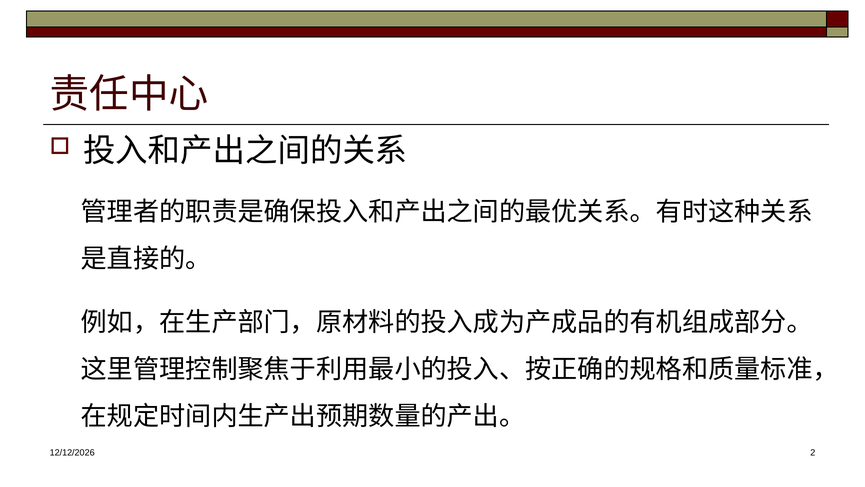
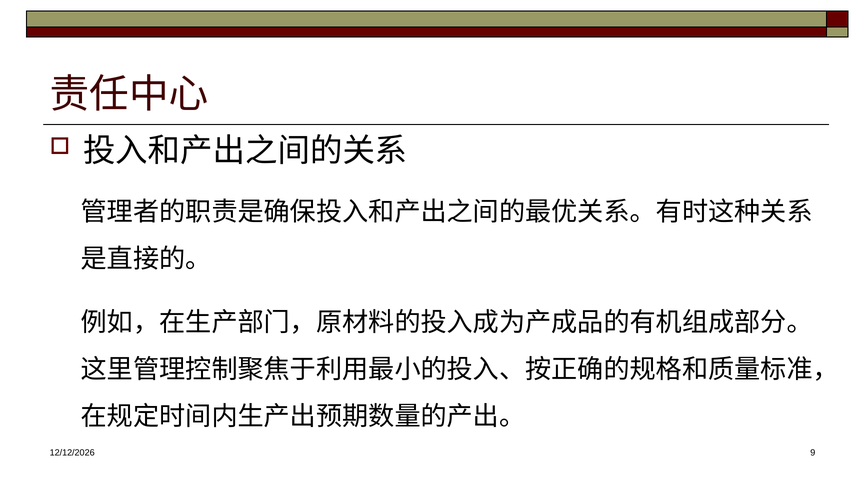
2: 2 -> 9 (813, 453)
